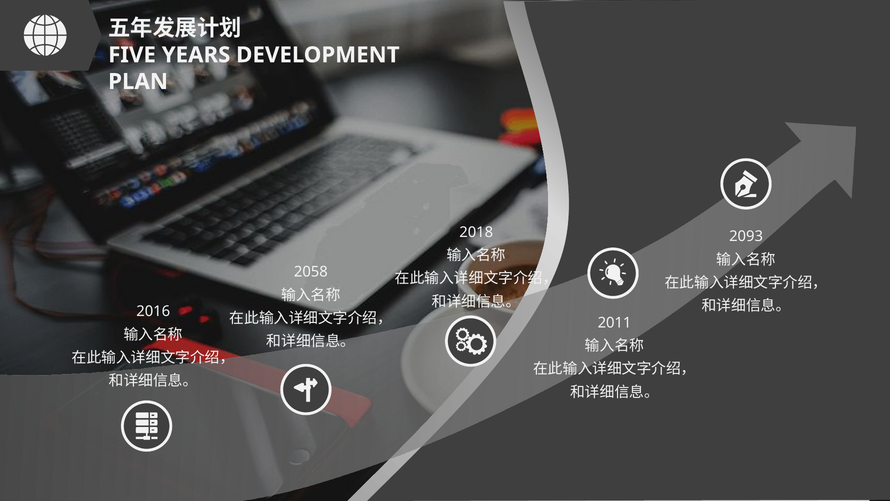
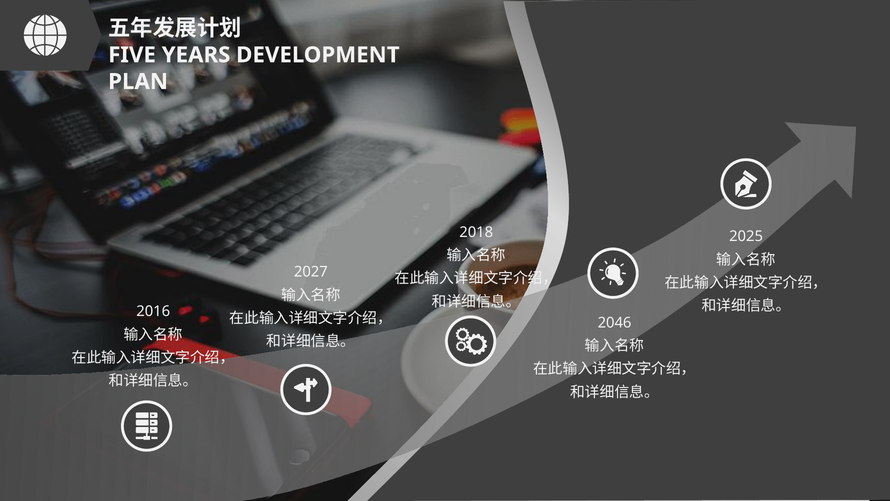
2093: 2093 -> 2025 (746, 236)
2058: 2058 -> 2027 (311, 272)
2011: 2011 -> 2046 (615, 323)
